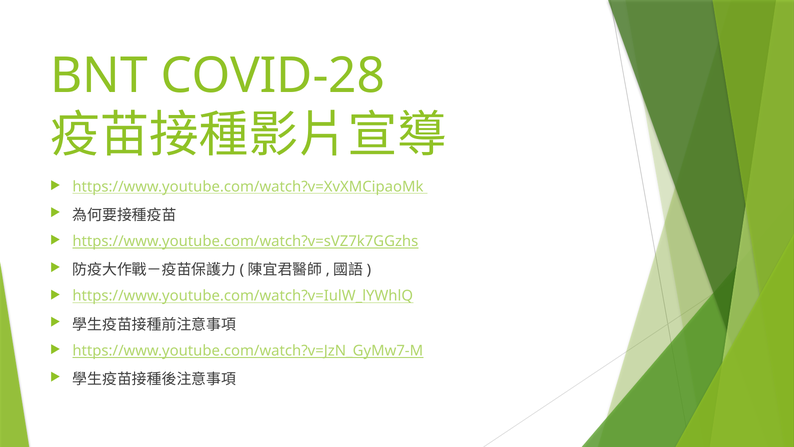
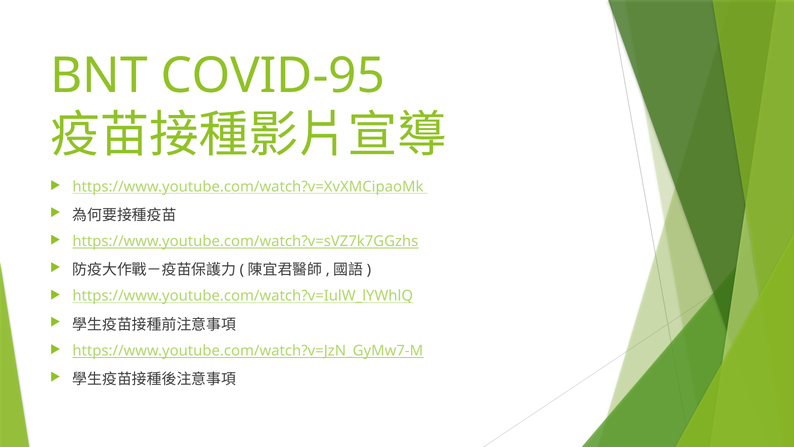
COVID-28: COVID-28 -> COVID-95 (273, 76)
